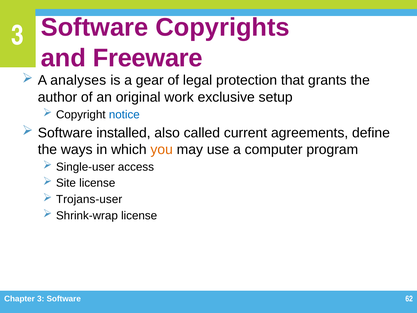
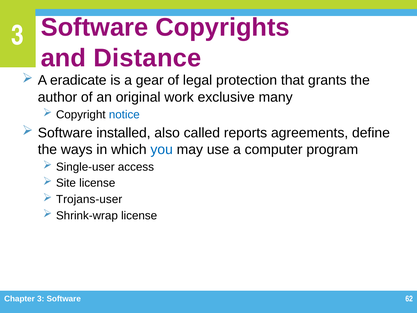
Freeware: Freeware -> Distance (147, 58)
analyses: analyses -> eradicate (78, 80)
setup: setup -> many (276, 97)
current: current -> reports (246, 133)
you colour: orange -> blue (162, 149)
